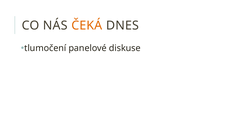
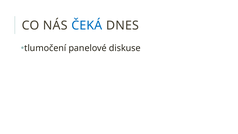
ČEKÁ colour: orange -> blue (87, 26)
